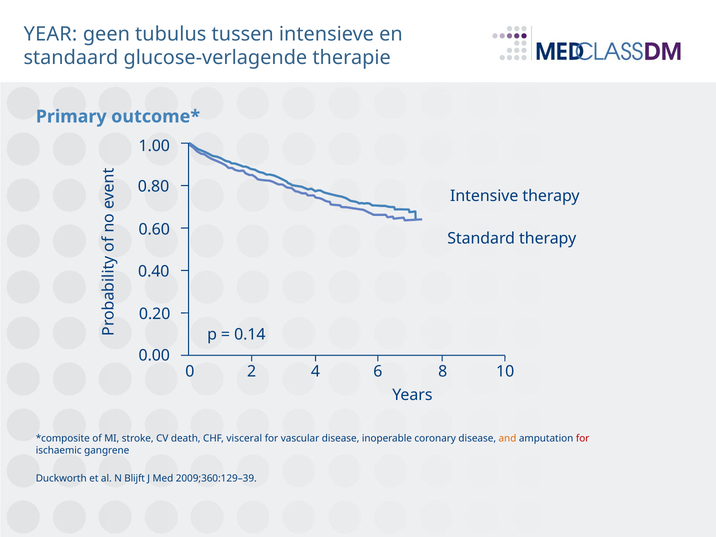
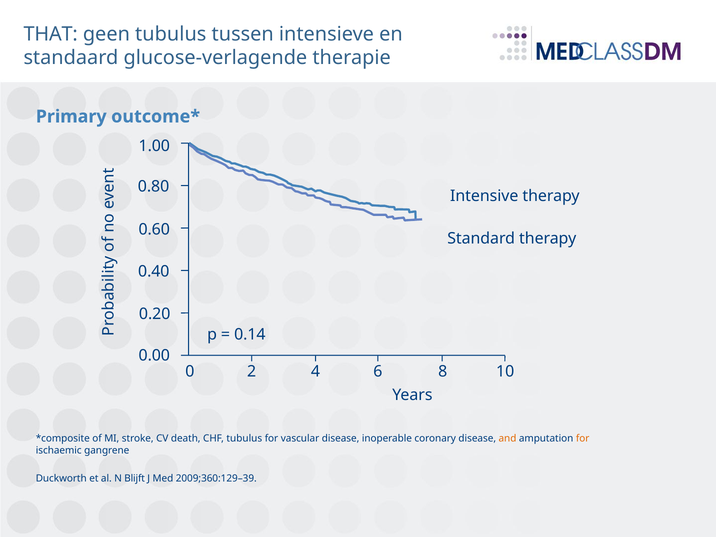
YEAR: YEAR -> THAT (51, 34)
CHF visceral: visceral -> tubulus (244, 439)
for colour: red -> orange (583, 439)
